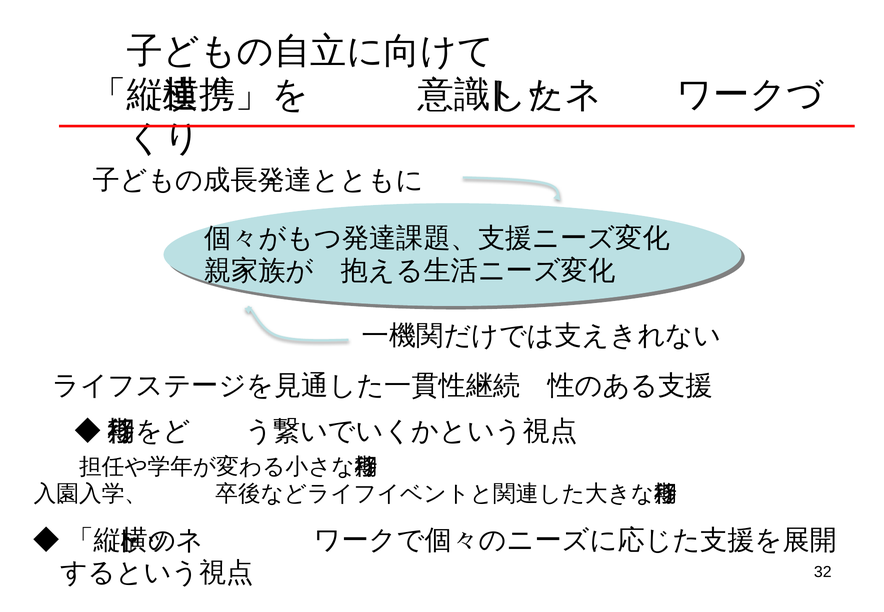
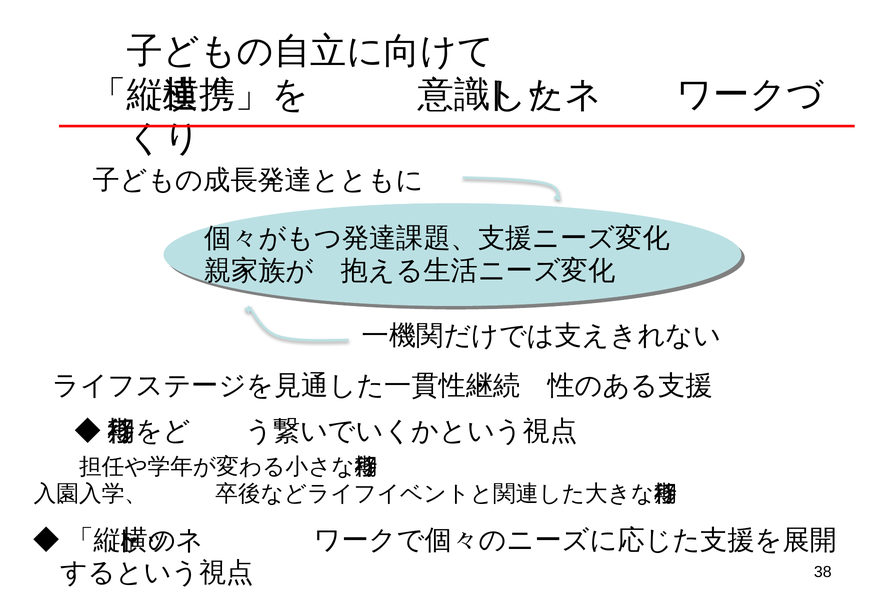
32: 32 -> 38 (823, 572)
